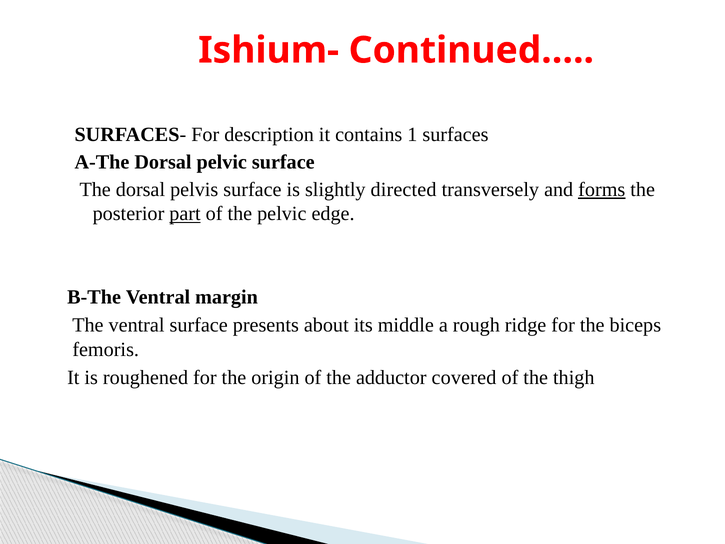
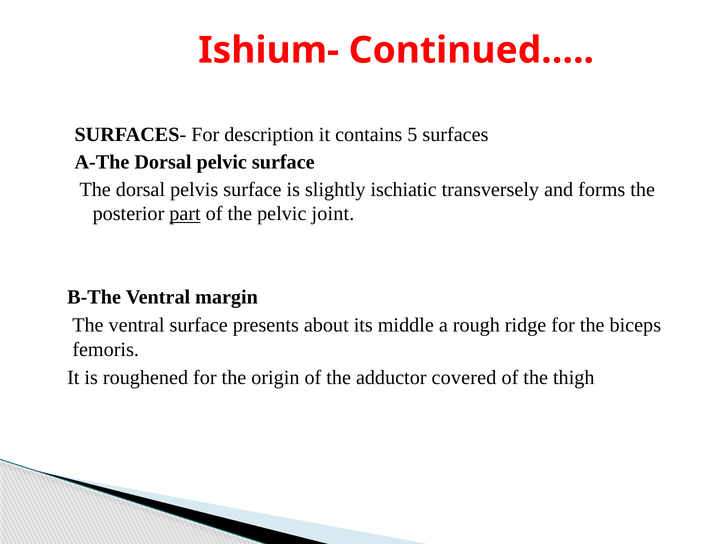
1: 1 -> 5 (412, 135)
directed: directed -> ischiatic (404, 189)
forms underline: present -> none (602, 189)
edge: edge -> joint (333, 214)
